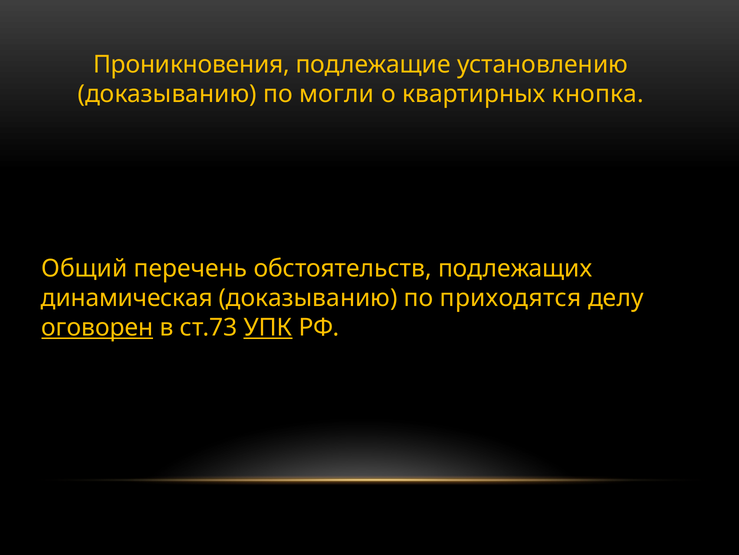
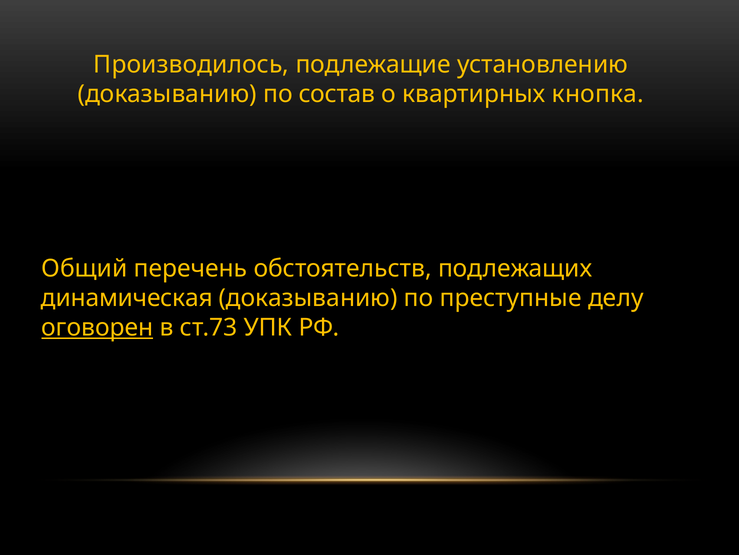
Проникновения: Проникновения -> Производилось (191, 64)
могли: могли -> состав (337, 94)
приходятся: приходятся -> преступные (511, 298)
УПК underline: present -> none (268, 327)
